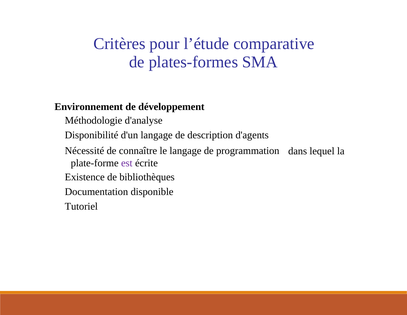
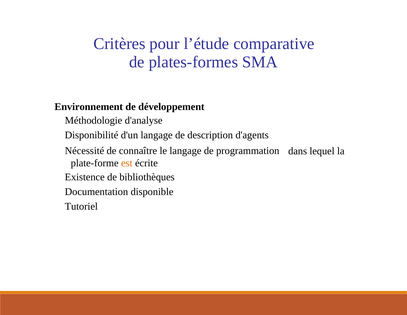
est colour: purple -> orange (127, 163)
